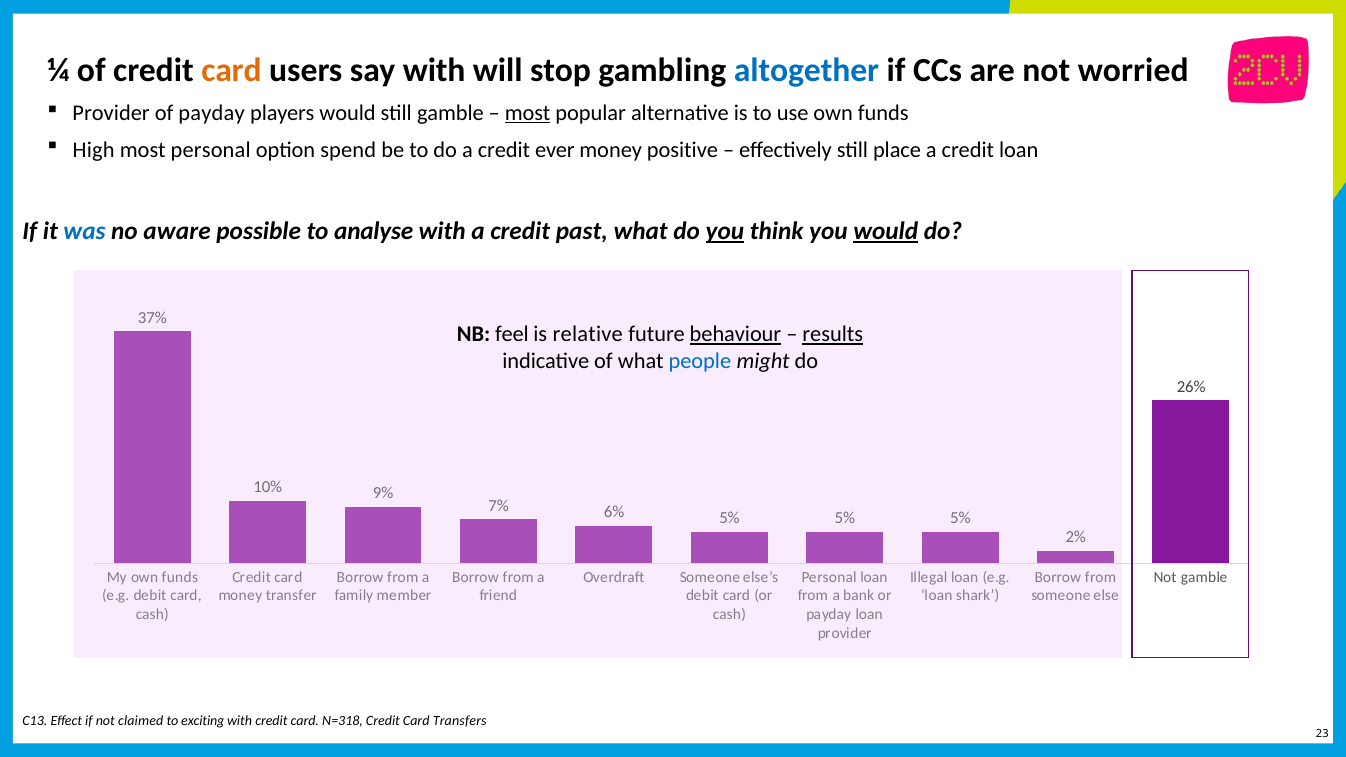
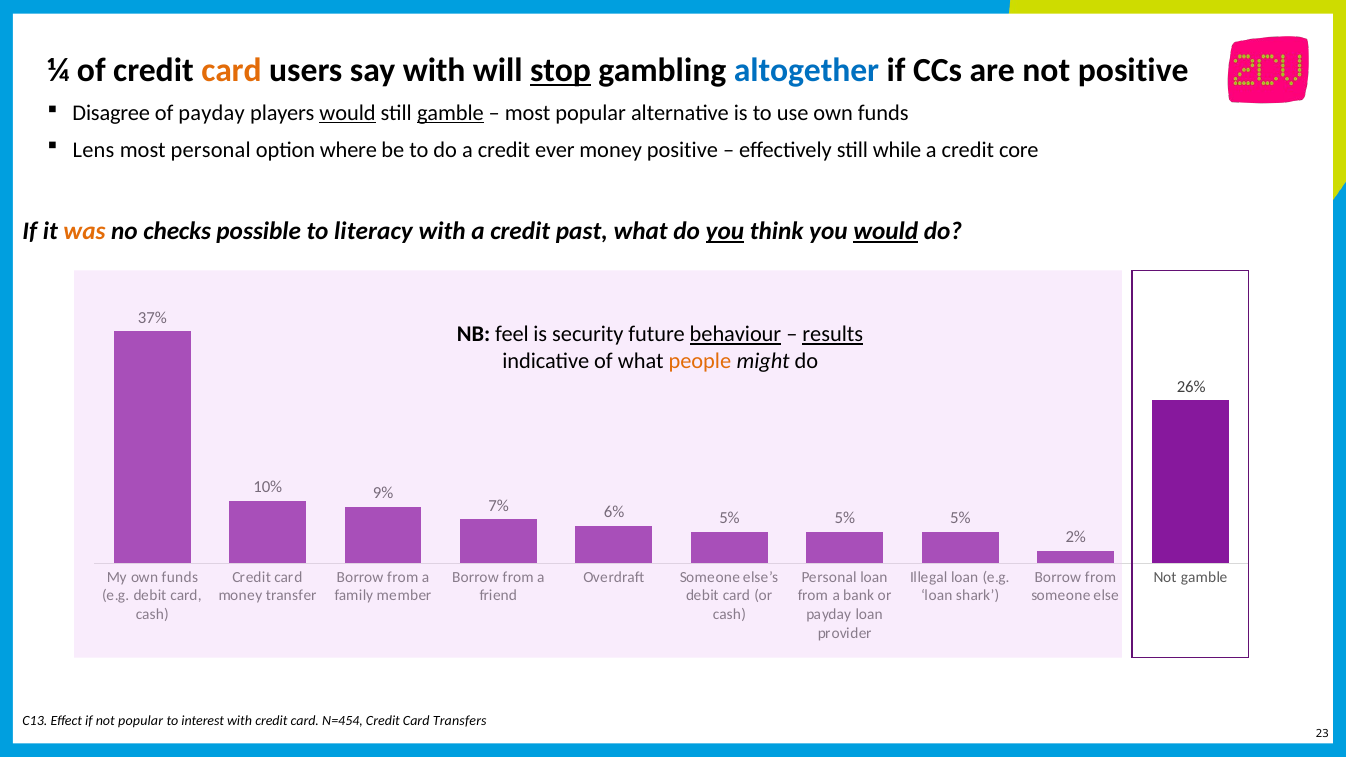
stop underline: none -> present (561, 71)
not worried: worried -> positive (1133, 71)
Provider: Provider -> Disagree (111, 113)
would underline: none -> present (348, 113)
gamble underline: none -> present (450, 113)
most underline: present -> none (528, 113)
High: High -> Lens (94, 150)
spend: spend -> where (348, 150)
place: place -> while (897, 150)
credit loan: loan -> core (1019, 150)
was colour: blue -> orange (84, 231)
aware: aware -> checks (177, 231)
analyse: analyse -> literacy (374, 231)
relative: relative -> security (588, 334)
people colour: blue -> orange (700, 361)
not claimed: claimed -> popular (141, 721)
exciting: exciting -> interest (203, 721)
N=318: N=318 -> N=454 (343, 721)
